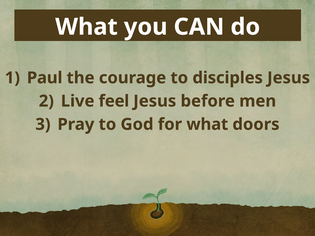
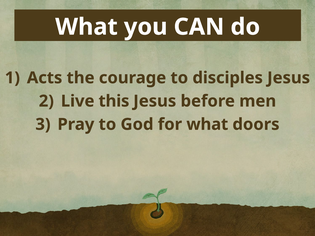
Paul: Paul -> Acts (45, 78)
feel: feel -> this (114, 101)
